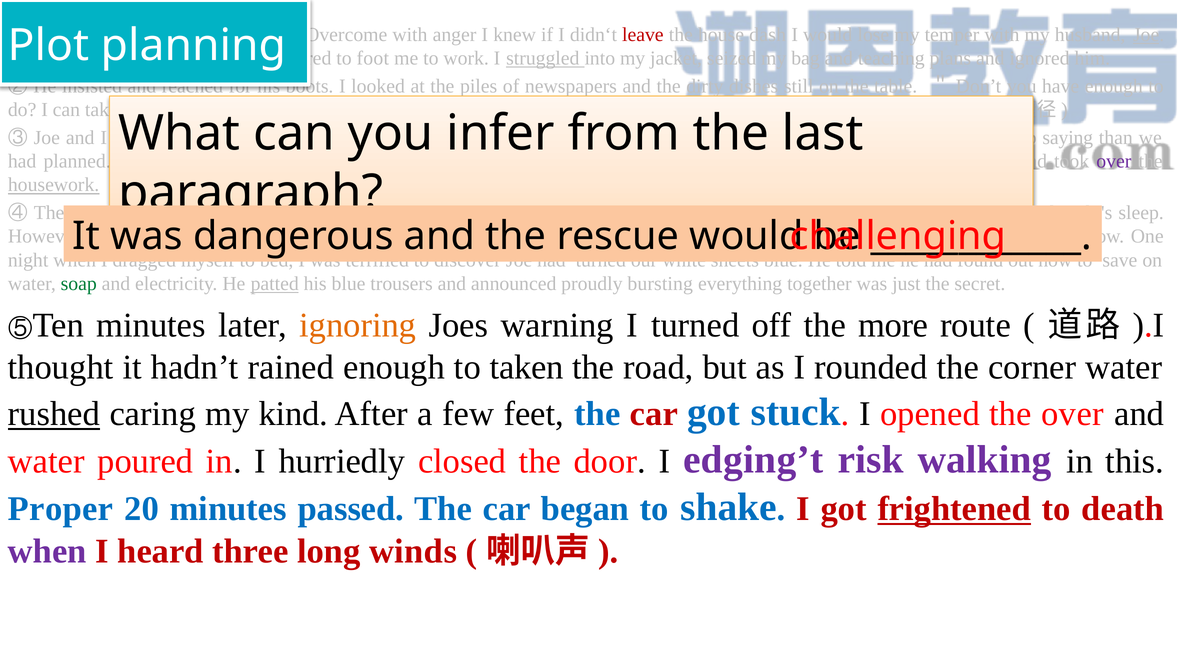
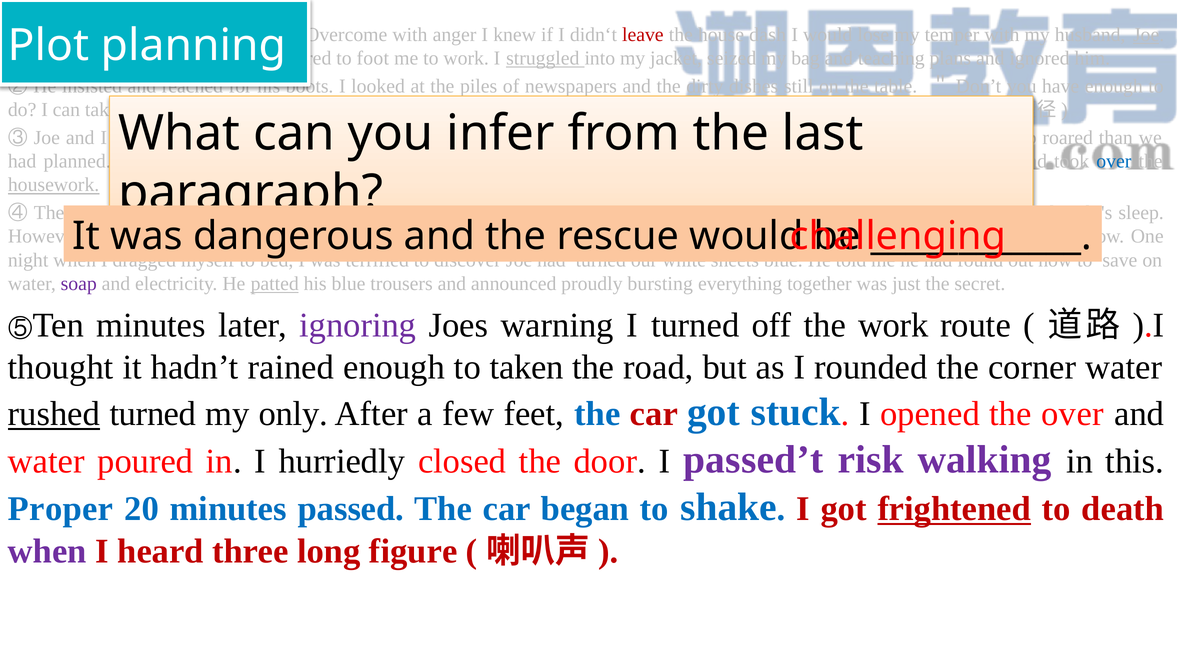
saying: saying -> roared (1068, 137)
over colour: purple -> blue (1114, 161)
soap colour: green -> purple (79, 284)
ignoring colour: orange -> purple (358, 325)
the more: more -> work (893, 325)
rushed caring: caring -> turned (153, 413)
kind: kind -> only (293, 413)
edging’t: edging’t -> passed’t (753, 459)
winds: winds -> figure (413, 551)
